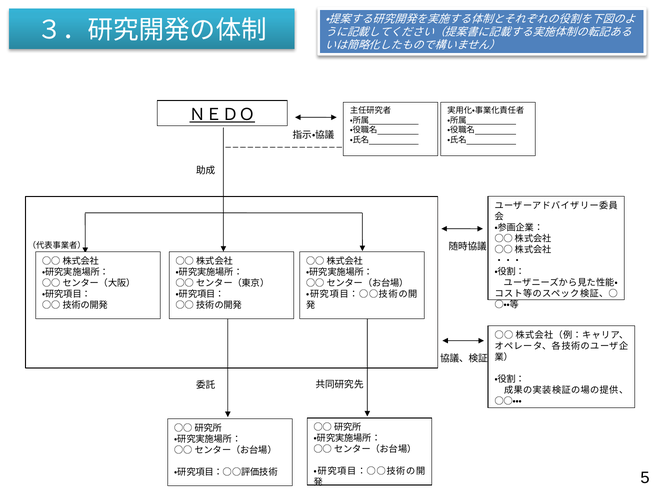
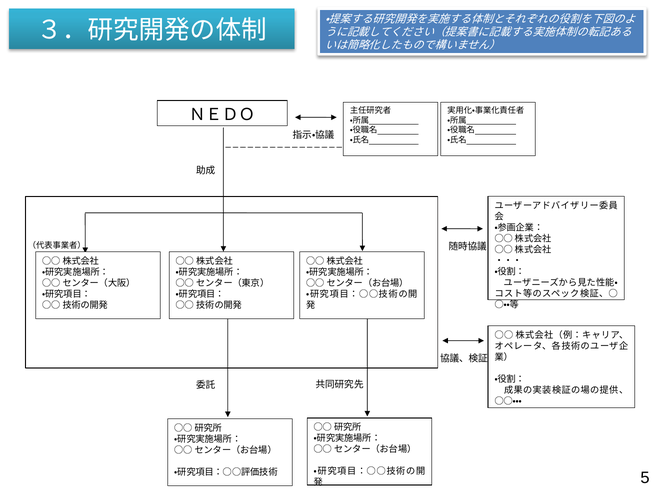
ＮＥＤＯ underline: present -> none (222, 115)
